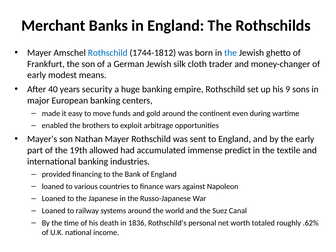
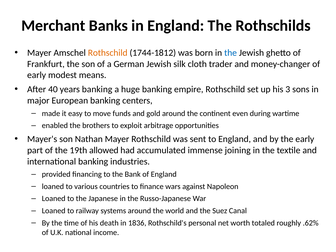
Rothschild colour: blue -> orange (108, 53)
years security: security -> banking (97, 89)
9: 9 -> 3 (288, 89)
predict: predict -> joining (238, 150)
